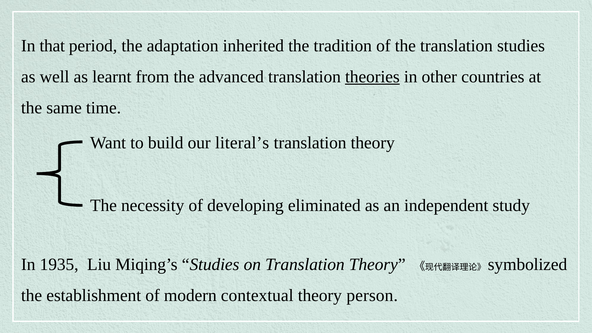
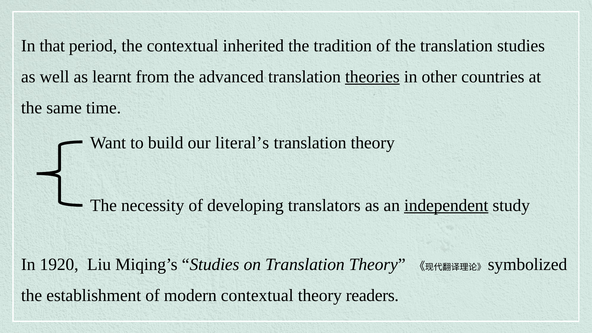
the adaptation: adaptation -> contextual (183, 46)
eliminated: eliminated -> translators (324, 205)
independent underline: none -> present (446, 205)
1935: 1935 -> 1920 (59, 264)
person: person -> readers (372, 296)
